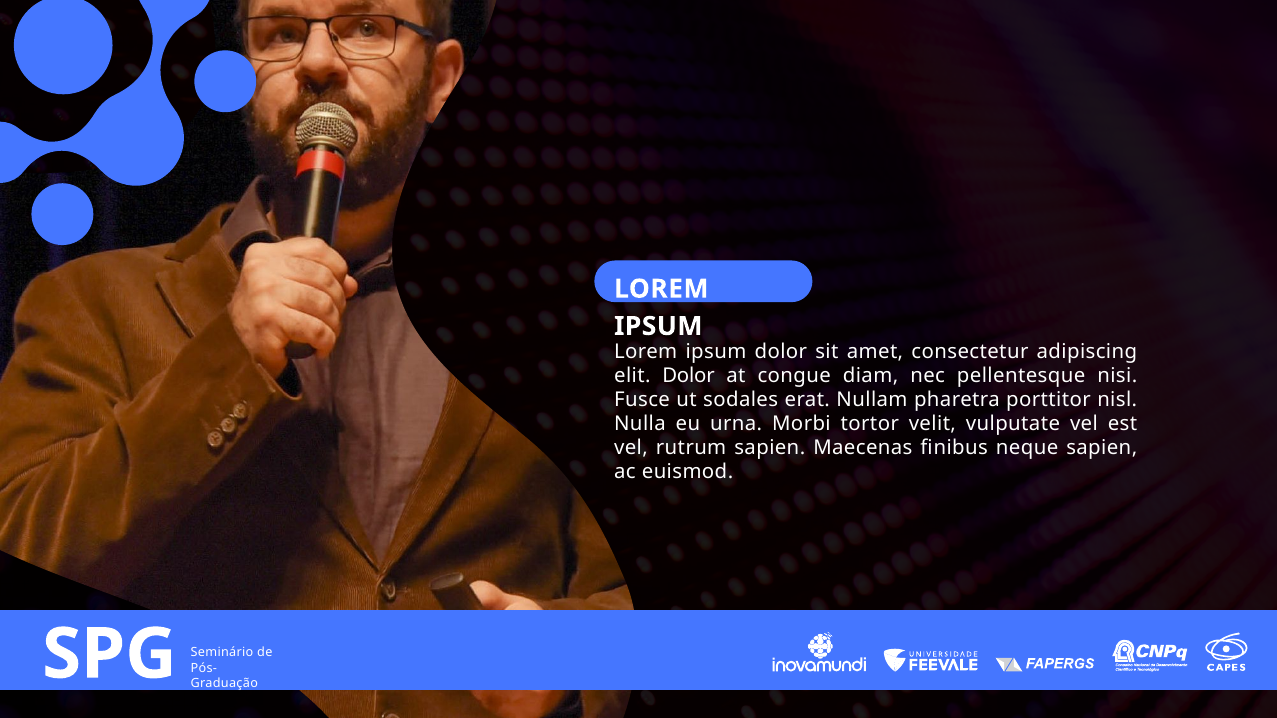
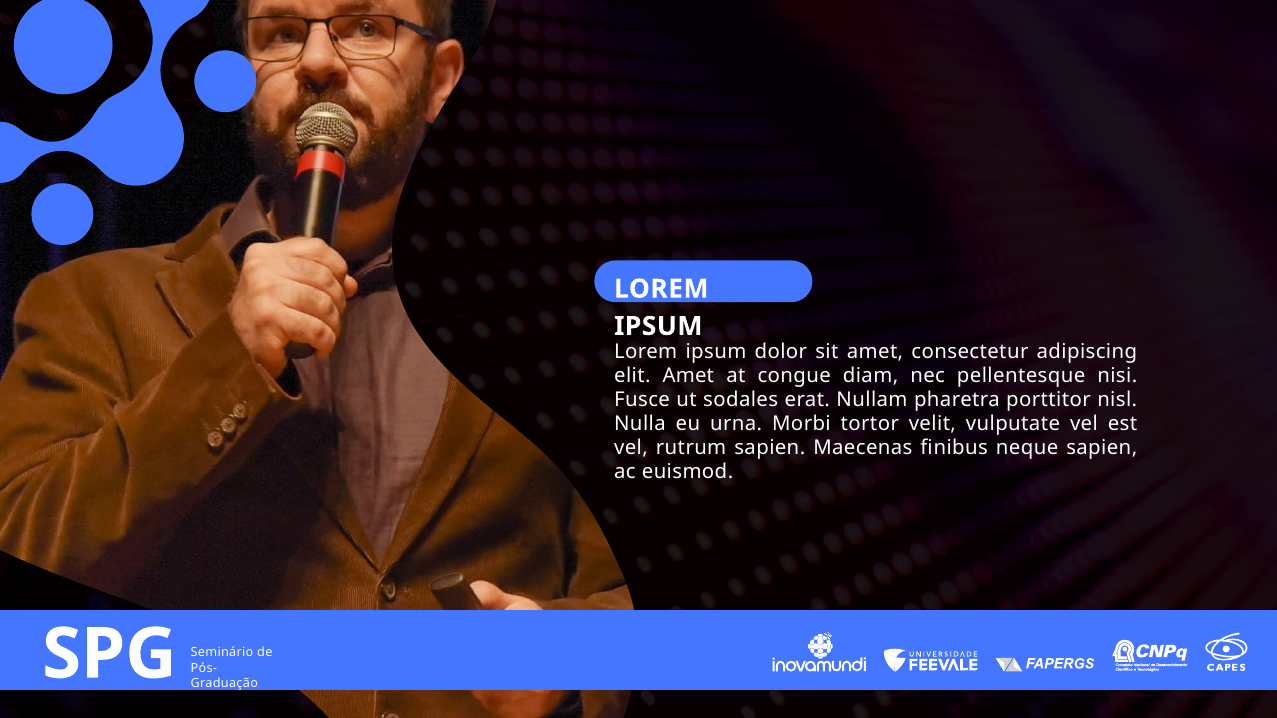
elit Dolor: Dolor -> Amet (688, 376)
